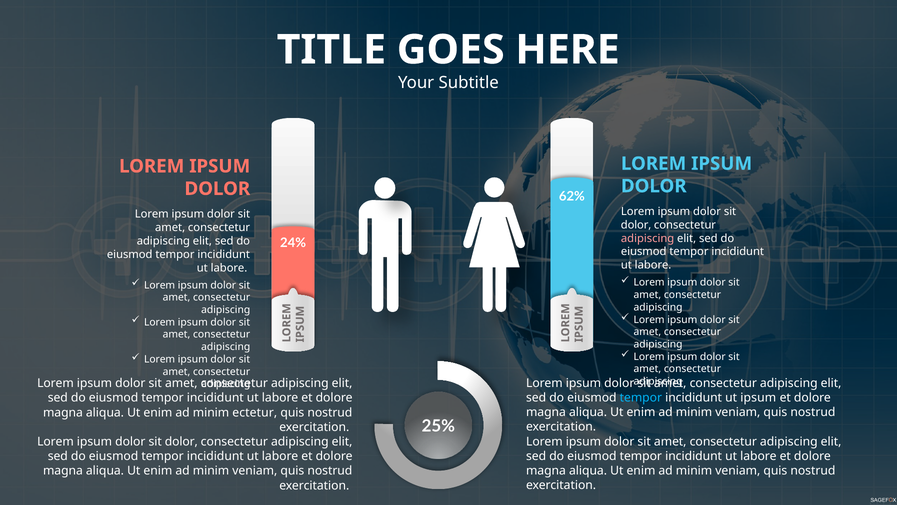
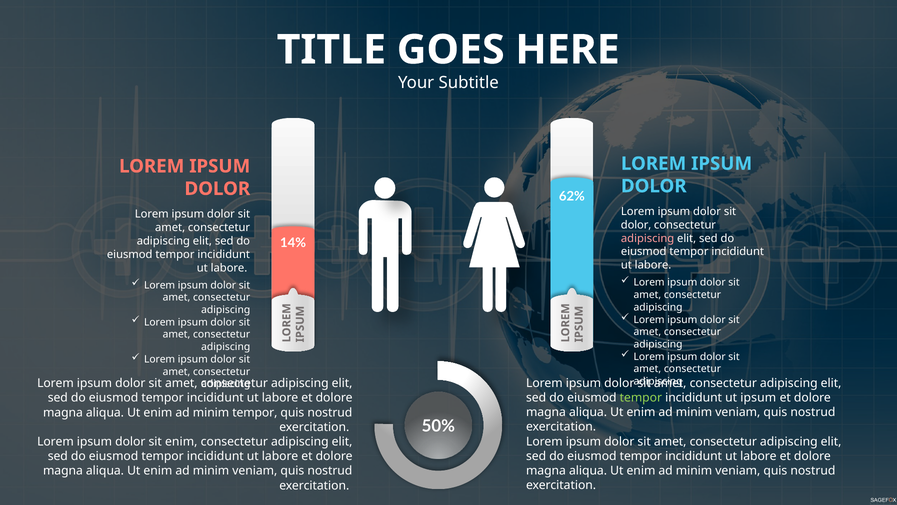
24%: 24% -> 14% (293, 243)
tempor colour: light blue -> light green (641, 397)
minim ectetur: ectetur -> tempor (255, 412)
25%: 25% -> 50% (438, 426)
dolor: dolor -> enim (181, 441)
